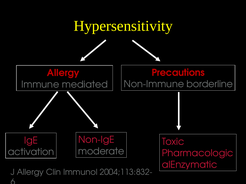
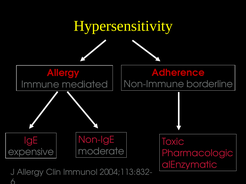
Precautions: Precautions -> Adherence (178, 73)
activation: activation -> expensive (31, 152)
